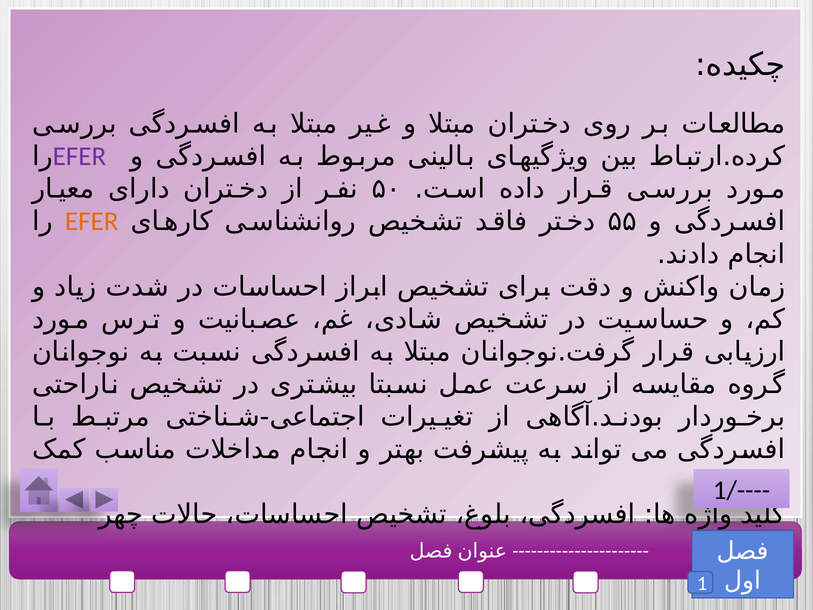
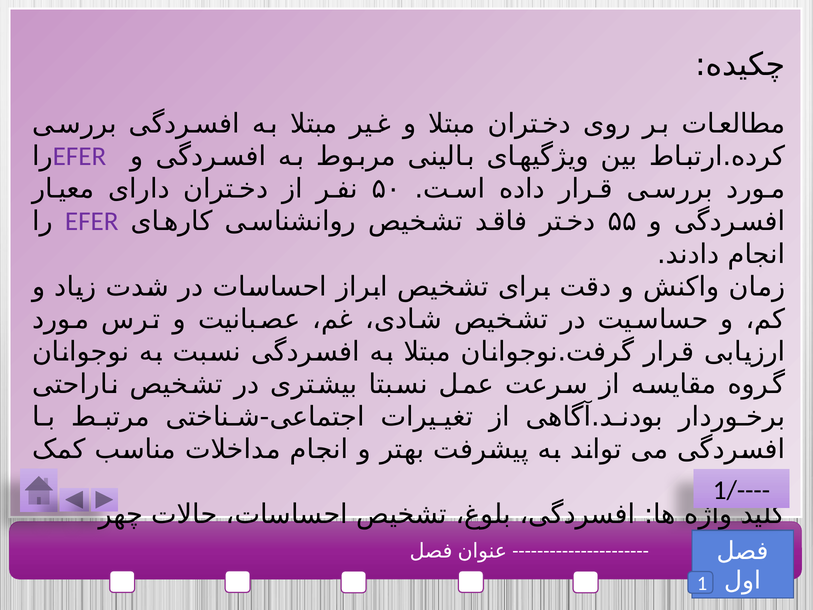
EFER colour: orange -> purple (92, 221)
